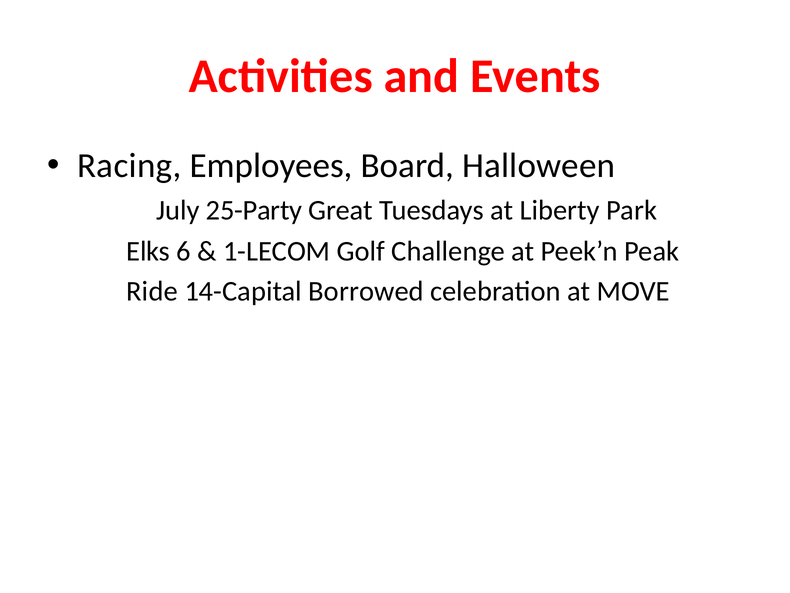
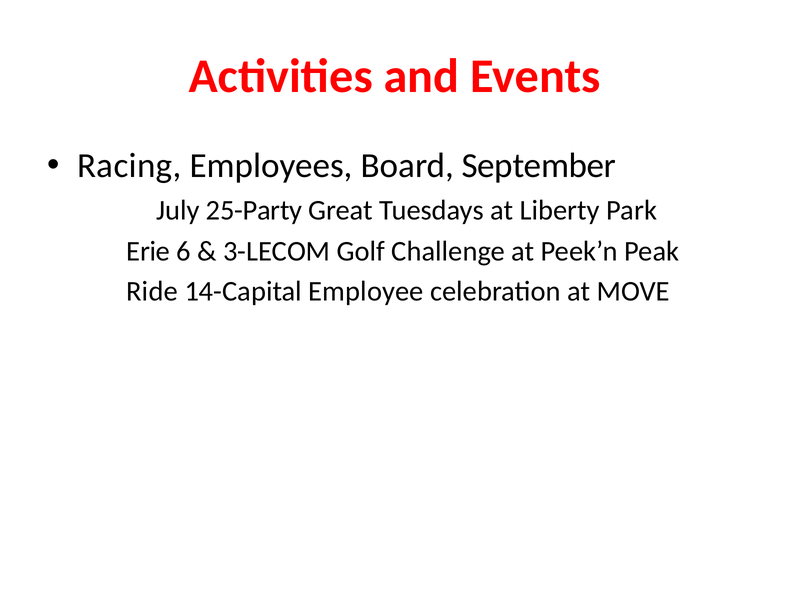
Halloween: Halloween -> September (539, 166)
Elks: Elks -> Erie (148, 251)
1-LECOM: 1-LECOM -> 3-LECOM (277, 251)
Borrowed: Borrowed -> Employee (366, 291)
